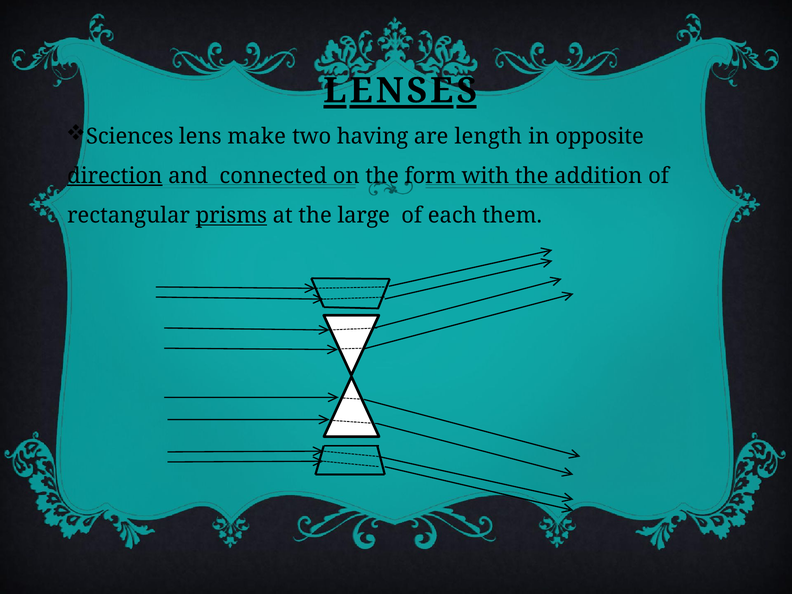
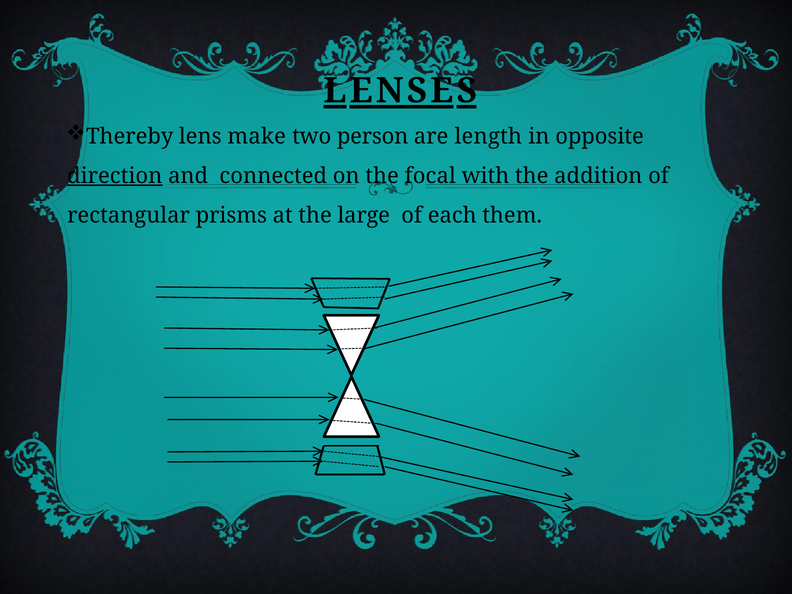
Sciences: Sciences -> Thereby (130, 136)
having: having -> person (373, 136)
form: form -> focal (430, 176)
prisms underline: present -> none (231, 216)
